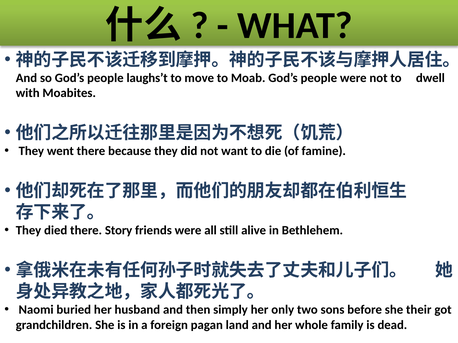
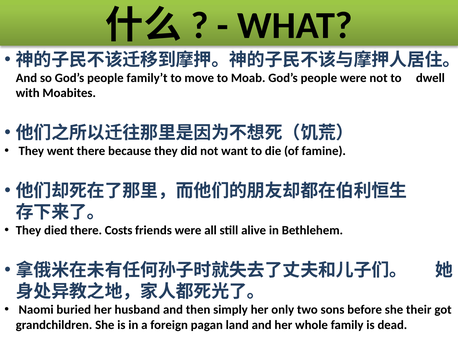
laughs’t: laughs’t -> family’t (147, 78)
Story: Story -> Costs (119, 231)
